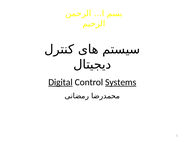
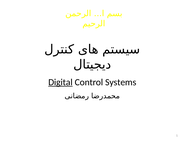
Systems underline: present -> none (121, 82)
